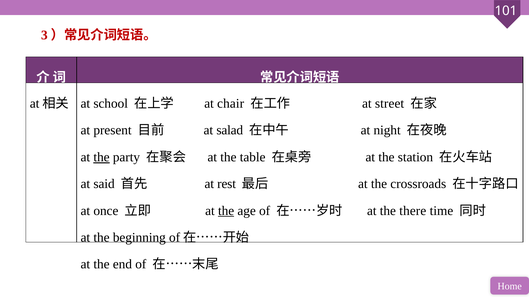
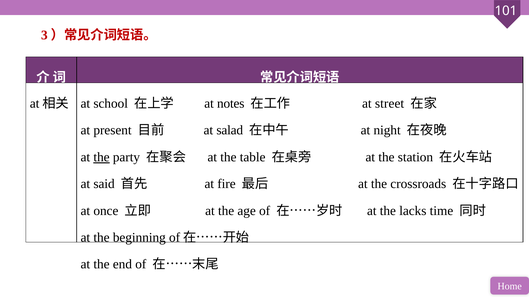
chair: chair -> notes (231, 104)
rest: rest -> fire (227, 184)
the underline: present -> none (226, 211)
there: there -> lacks (413, 211)
